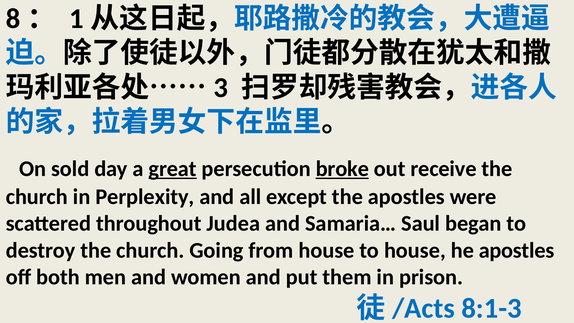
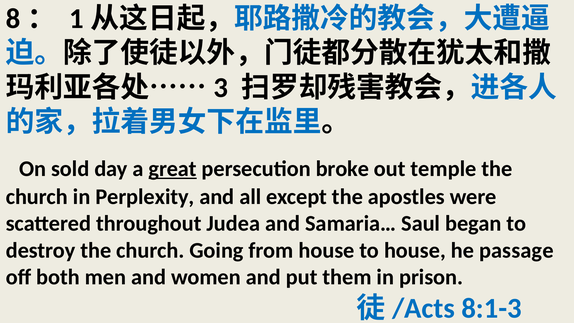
broke underline: present -> none (342, 169)
receive: receive -> temple (443, 169)
he apostles: apostles -> passage (516, 250)
